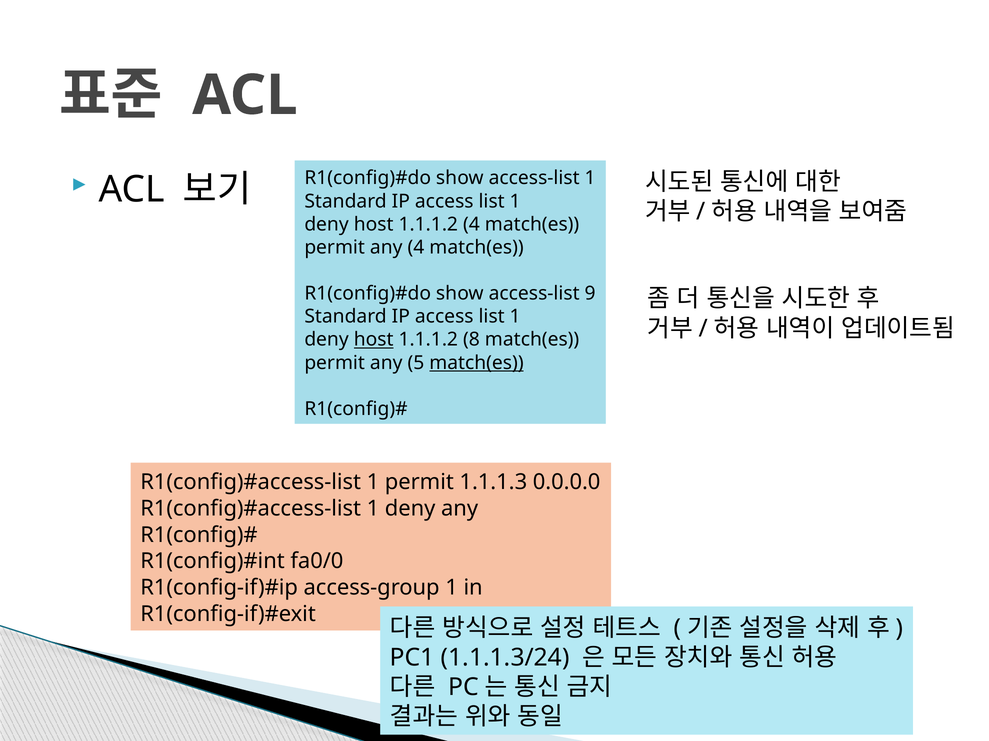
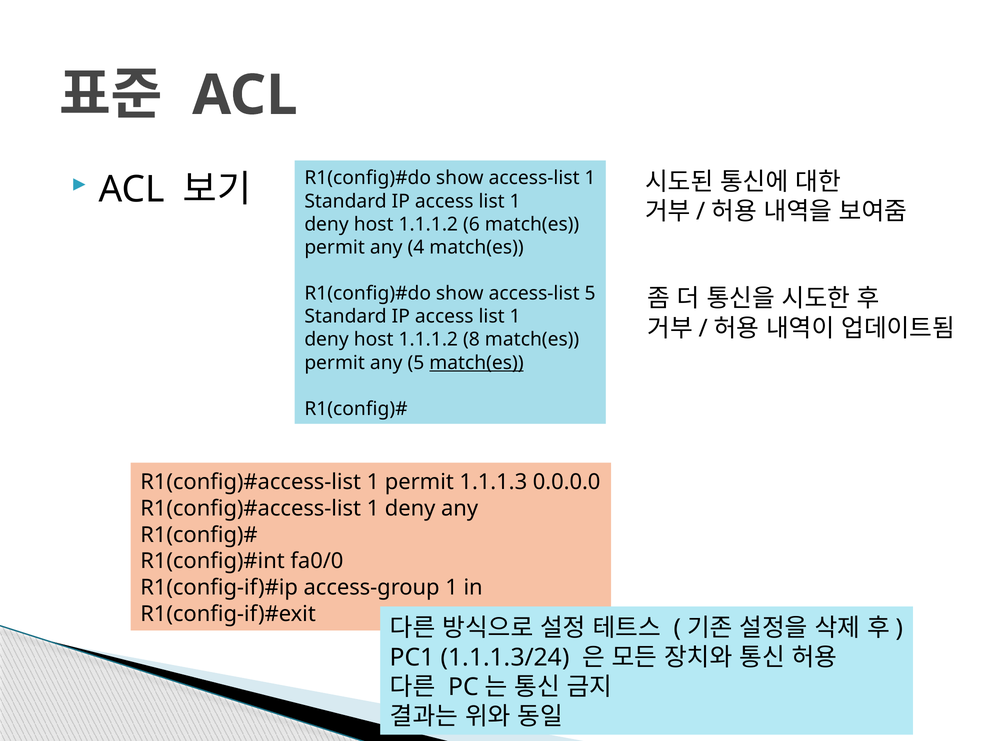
1.1.1.2 4: 4 -> 6 (471, 225)
access-list 9: 9 -> 5 (590, 294)
host underline: present -> none (374, 340)
